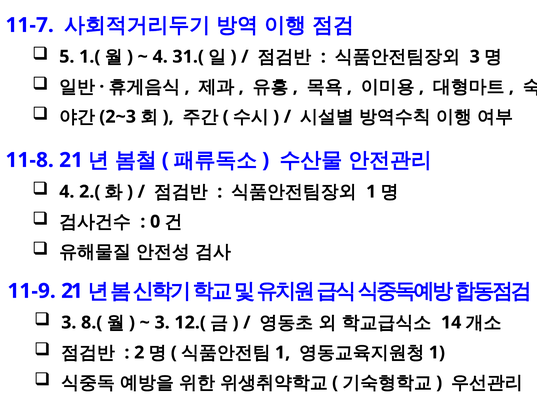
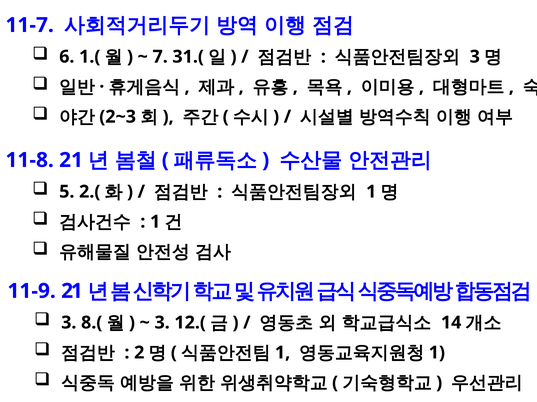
5: 5 -> 6 (67, 57)
4: 4 -> 7 (160, 57)
4: 4 -> 5 (67, 192)
0: 0 -> 1 (155, 222)
